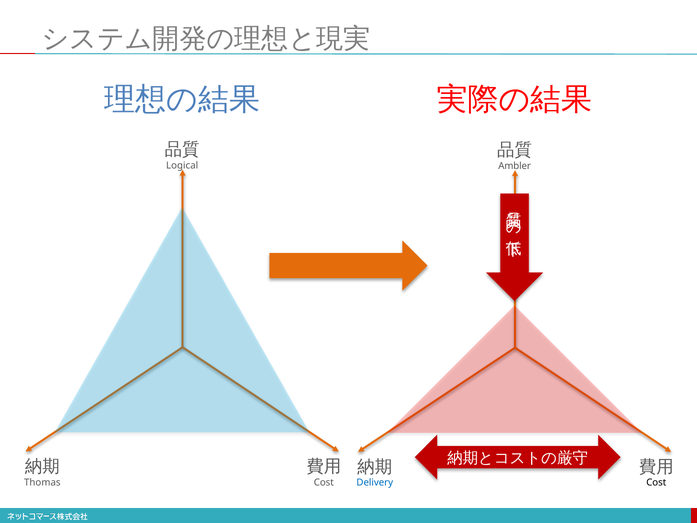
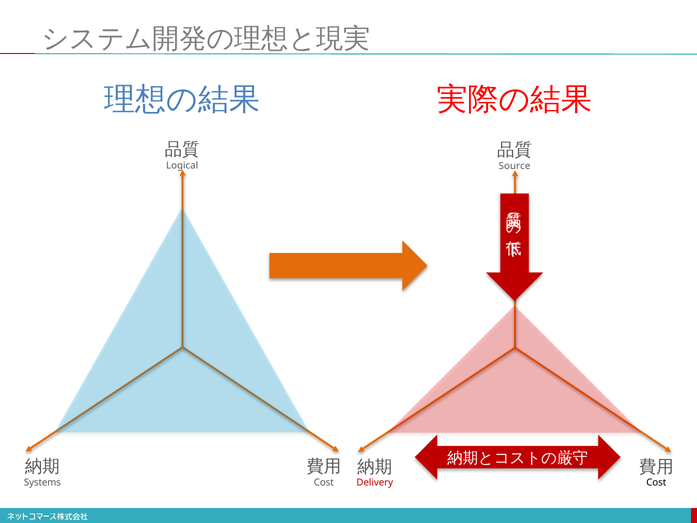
Ambler: Ambler -> Source (515, 166)
Thomas: Thomas -> Systems (42, 482)
Delivery colour: blue -> red (375, 483)
